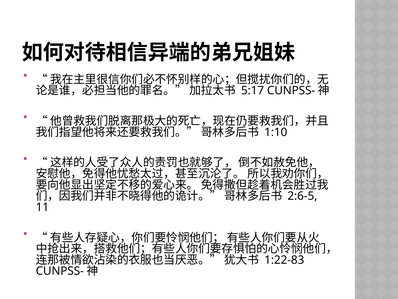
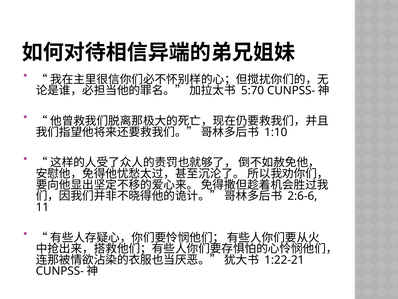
5:17: 5:17 -> 5:70 (253, 90)
2:6-5: 2:6-5 -> 2:6-6 (302, 196)
1:22-83: 1:22-83 -> 1:22-21 (284, 260)
